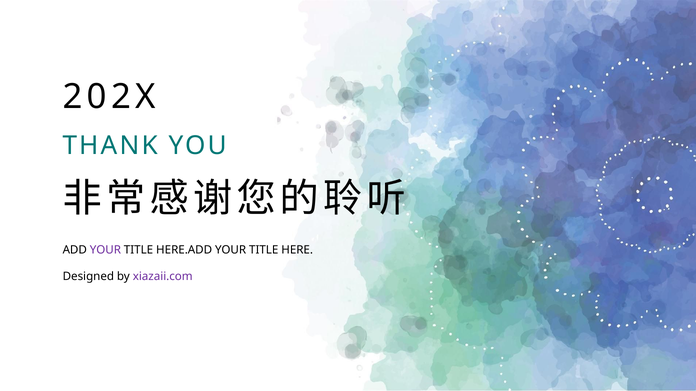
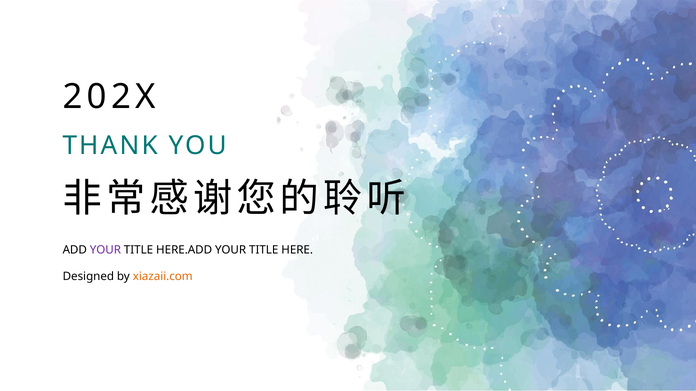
xiazaii.com colour: purple -> orange (163, 277)
